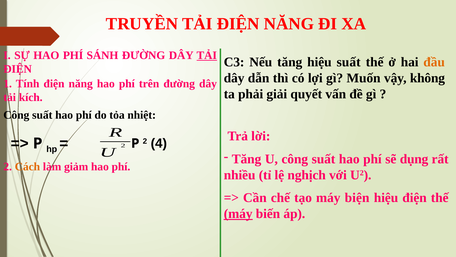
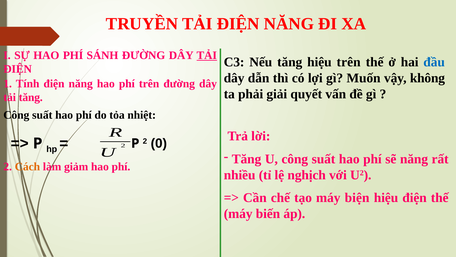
hiệu suất: suất -> trên (349, 62)
đầu colour: orange -> blue (434, 62)
tải kích: kích -> tăng (31, 97)
4: 4 -> 0 (159, 143)
sẽ dụng: dụng -> năng (414, 159)
máy underline: present -> none (238, 213)
